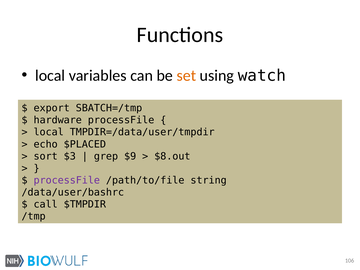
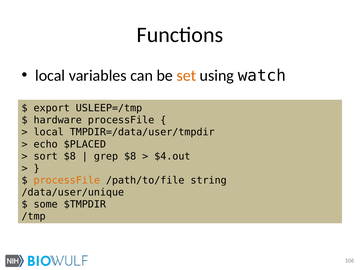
SBATCH=/tmp: SBATCH=/tmp -> USLEEP=/tmp (109, 108)
sort $3: $3 -> $8 (70, 156)
grep $9: $9 -> $8 (130, 156)
$8.out: $8.out -> $4.out (172, 156)
processFile colour: purple -> orange (67, 180)
/data/user/bashrc: /data/user/bashrc -> /data/user/unique (73, 192)
call: call -> some (46, 204)
